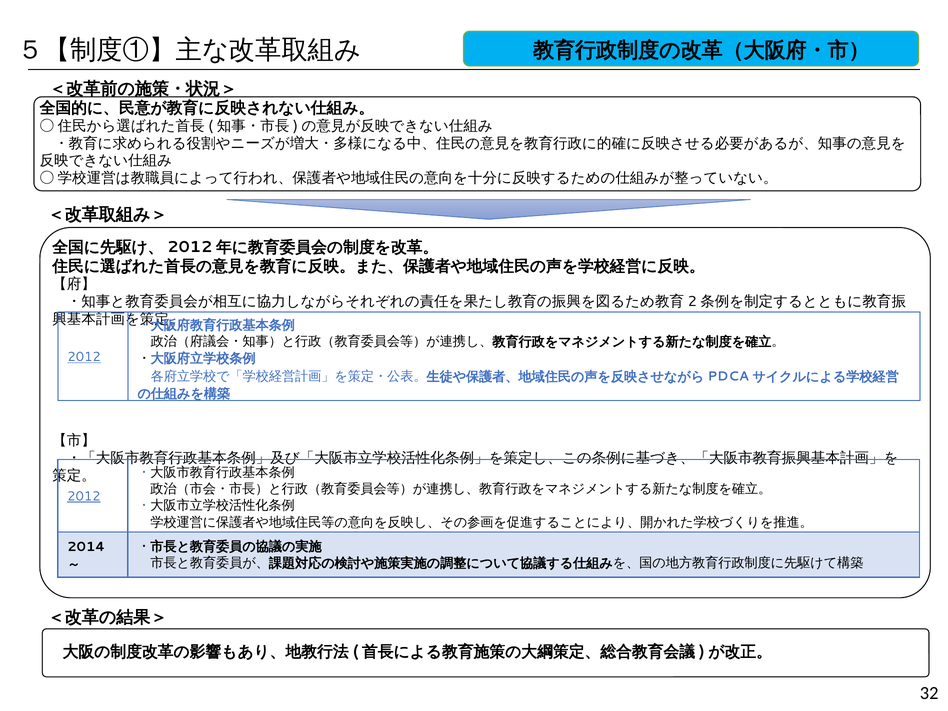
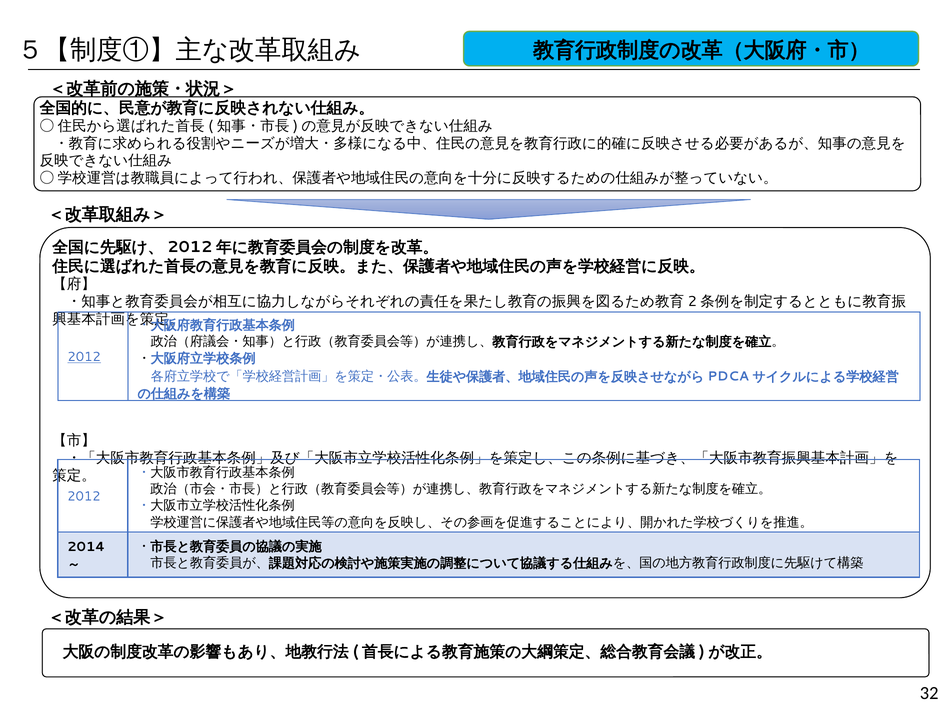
2012 underline: present -> none (84, 496)
